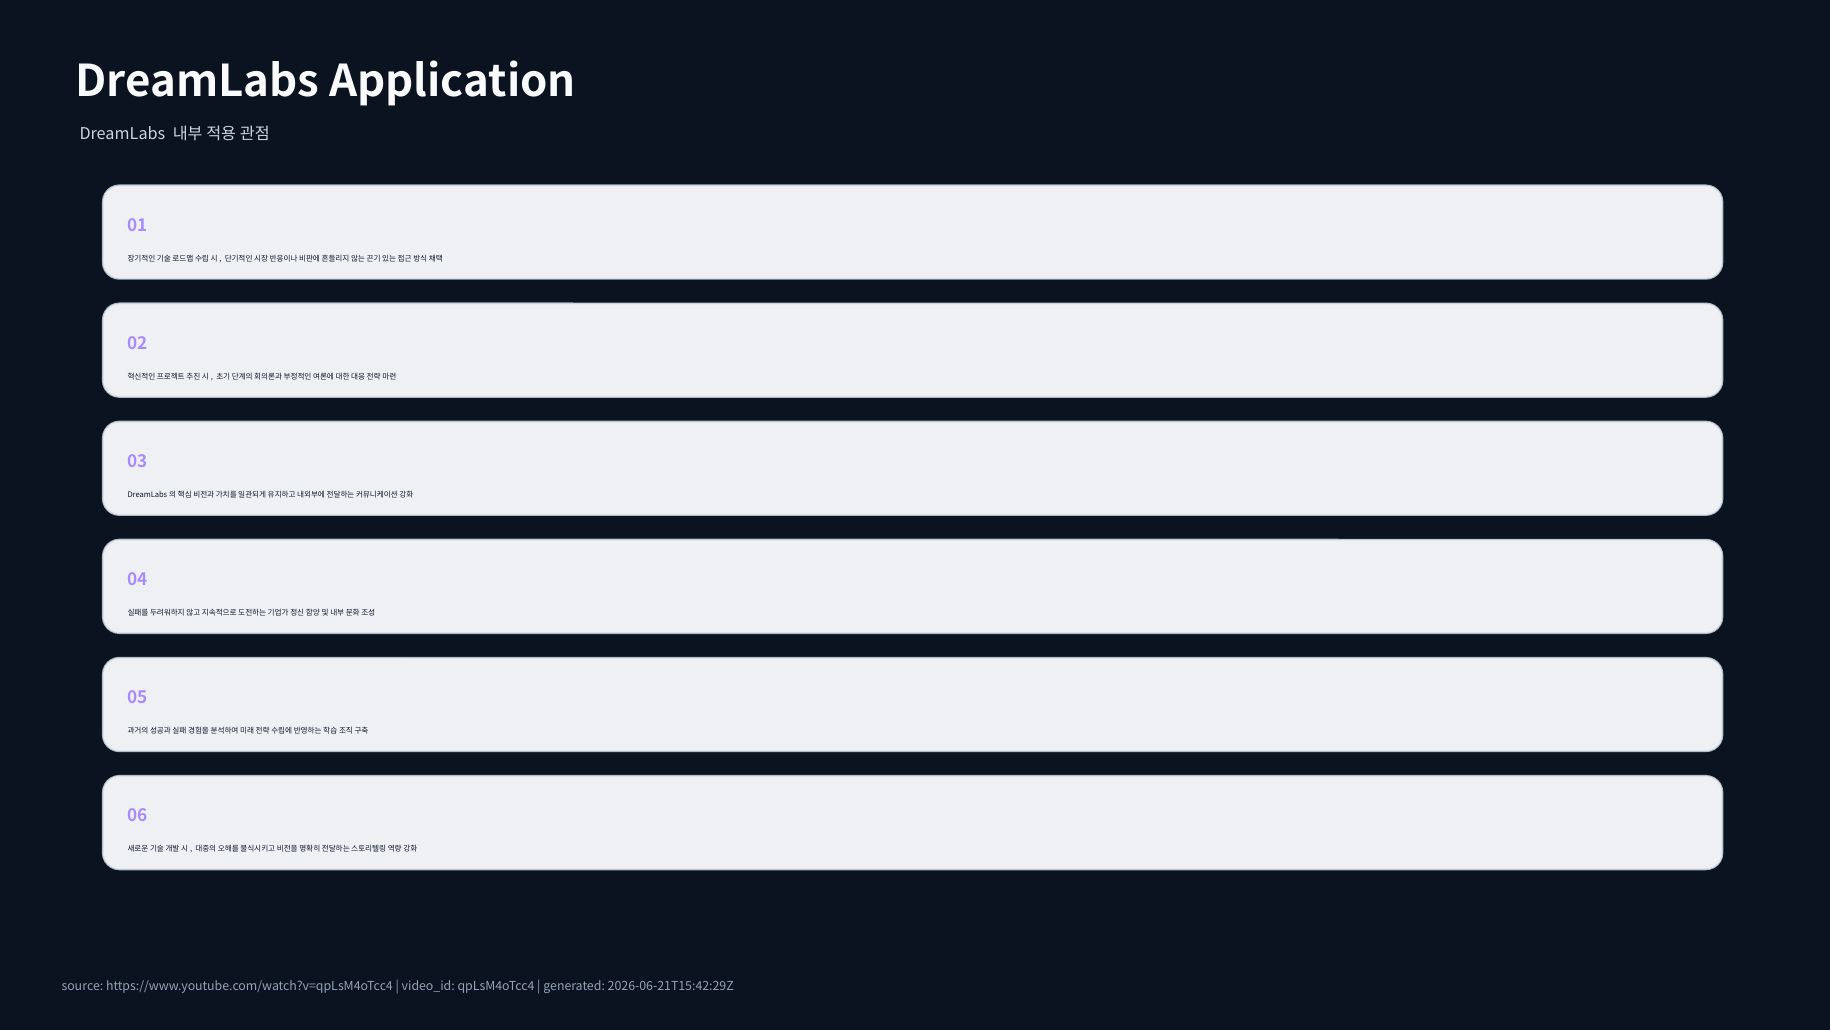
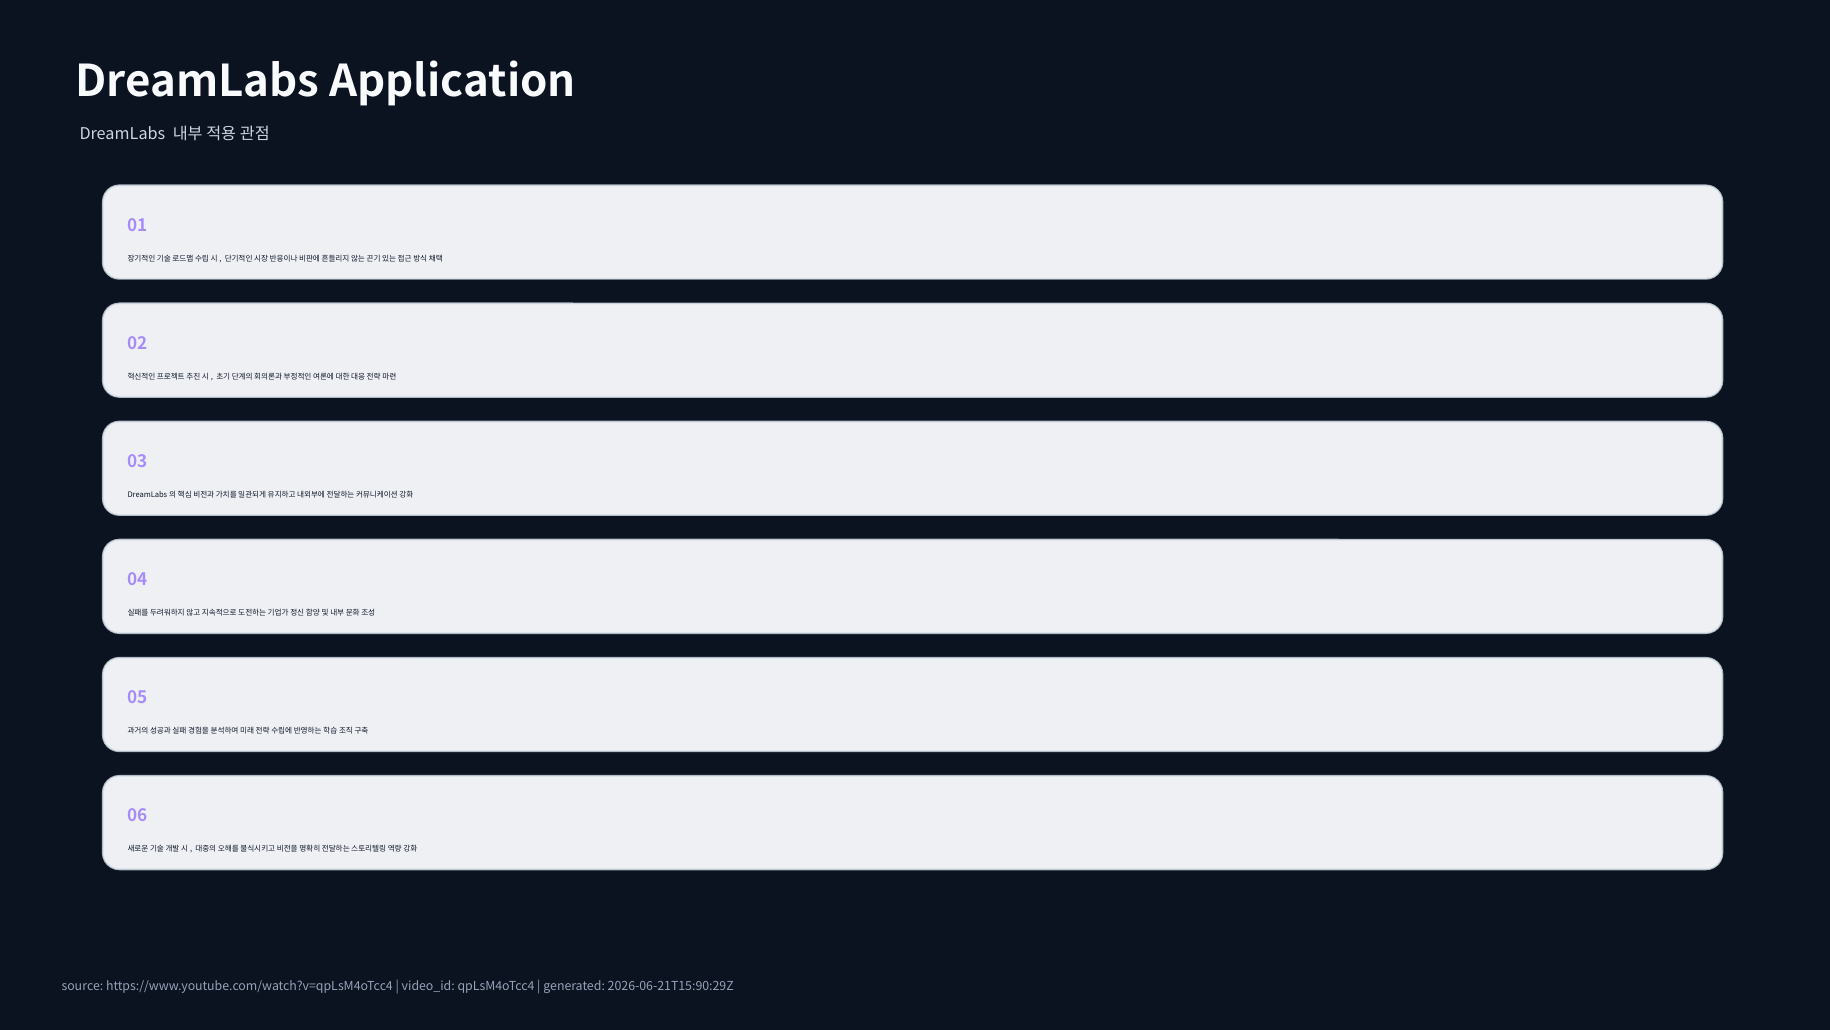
2026-06-21T15:42:29Z: 2026-06-21T15:42:29Z -> 2026-06-21T15:90:29Z (671, 986)
